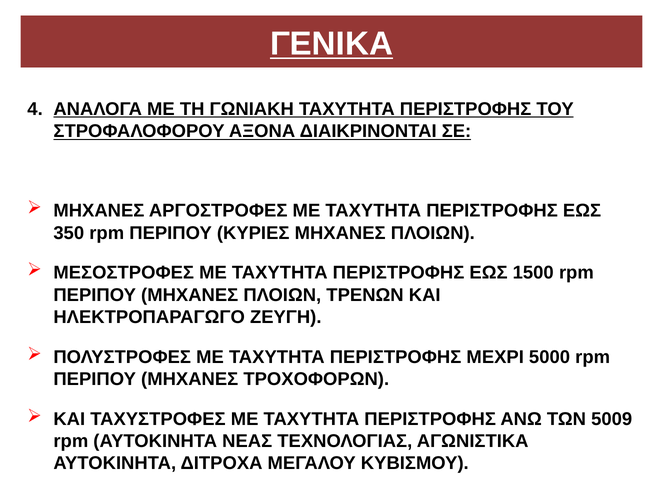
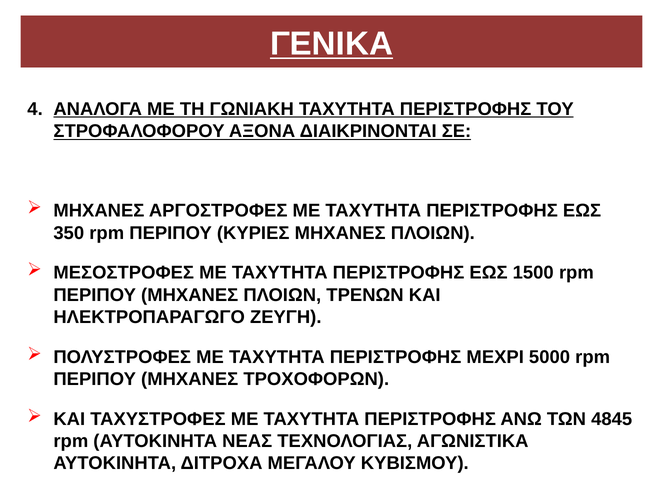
5009: 5009 -> 4845 (612, 418)
